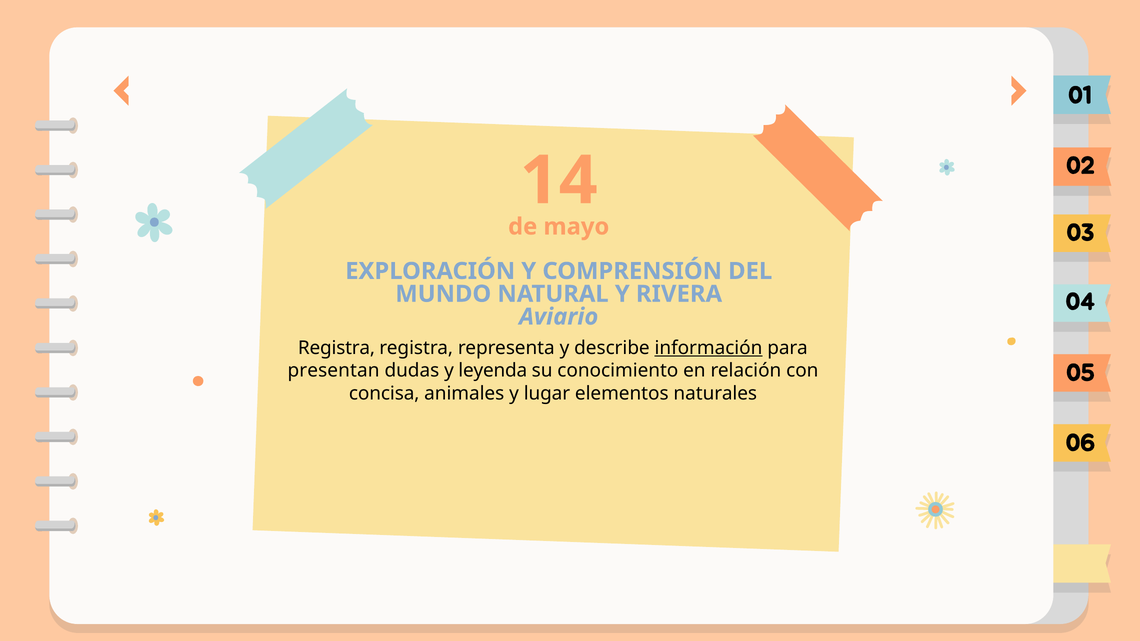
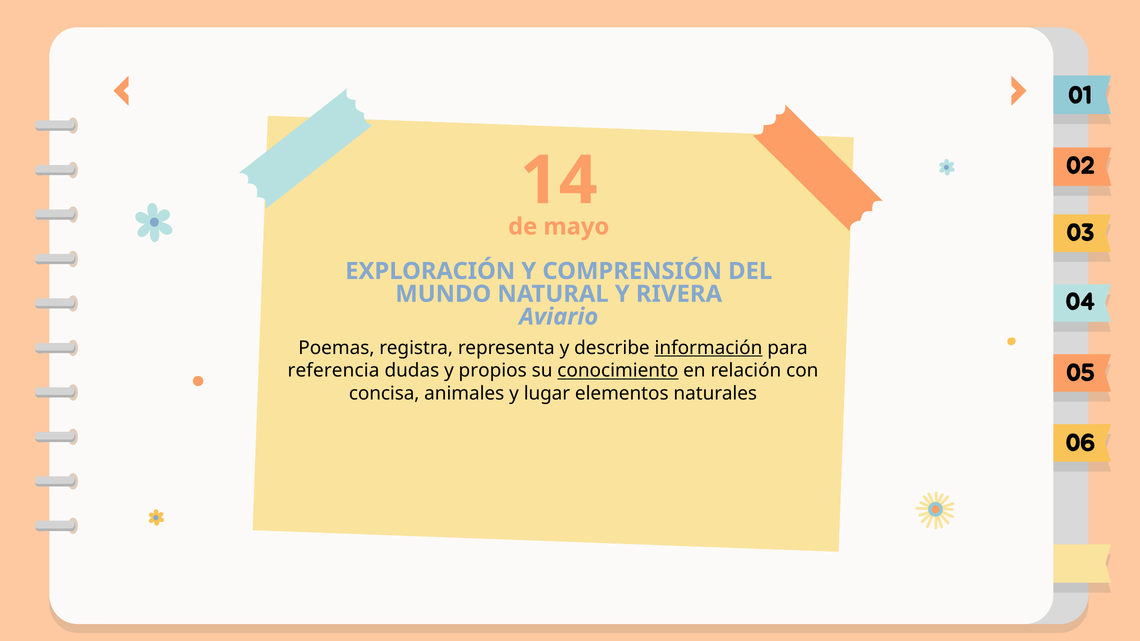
Registra: Registra -> Poemas (336, 348)
presentan: presentan -> referencia (334, 371)
leyenda: leyenda -> propios (493, 371)
conocimiento underline: none -> present (618, 371)
